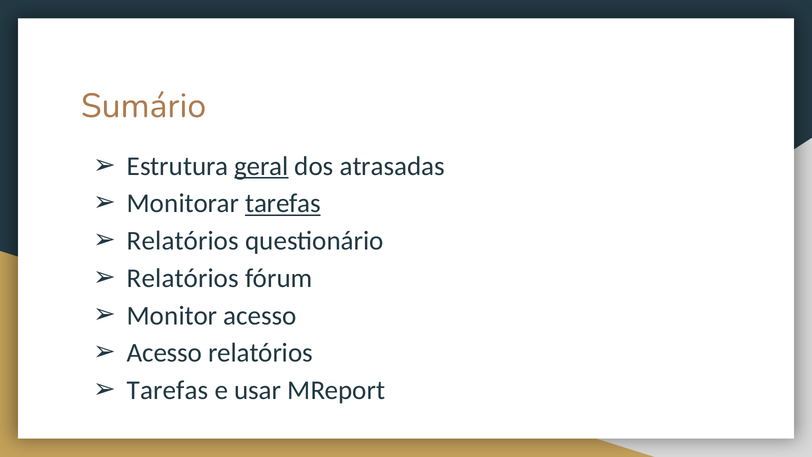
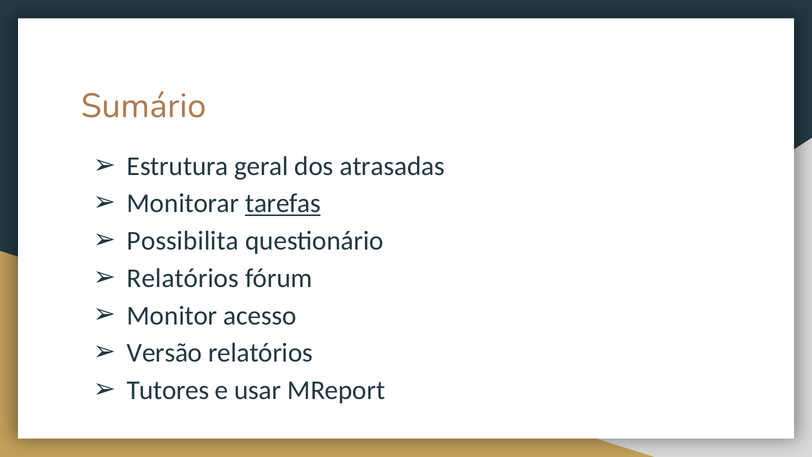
geral underline: present -> none (261, 166)
Relatórios: Relatórios -> Possibilita (183, 241)
Acesso: Acesso -> Versão (165, 353)
Tarefas: Tarefas -> Tutores (168, 390)
